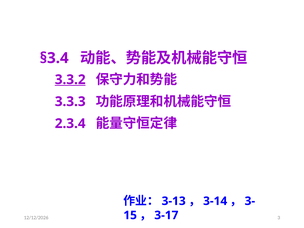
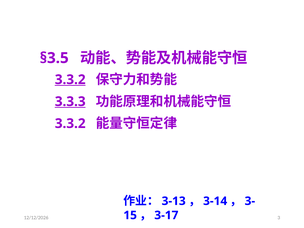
§3.4: §3.4 -> §3.5 (54, 58)
3.3.3 underline: none -> present (70, 102)
2.3.4: 2.3.4 -> 3.3.2 (70, 124)
